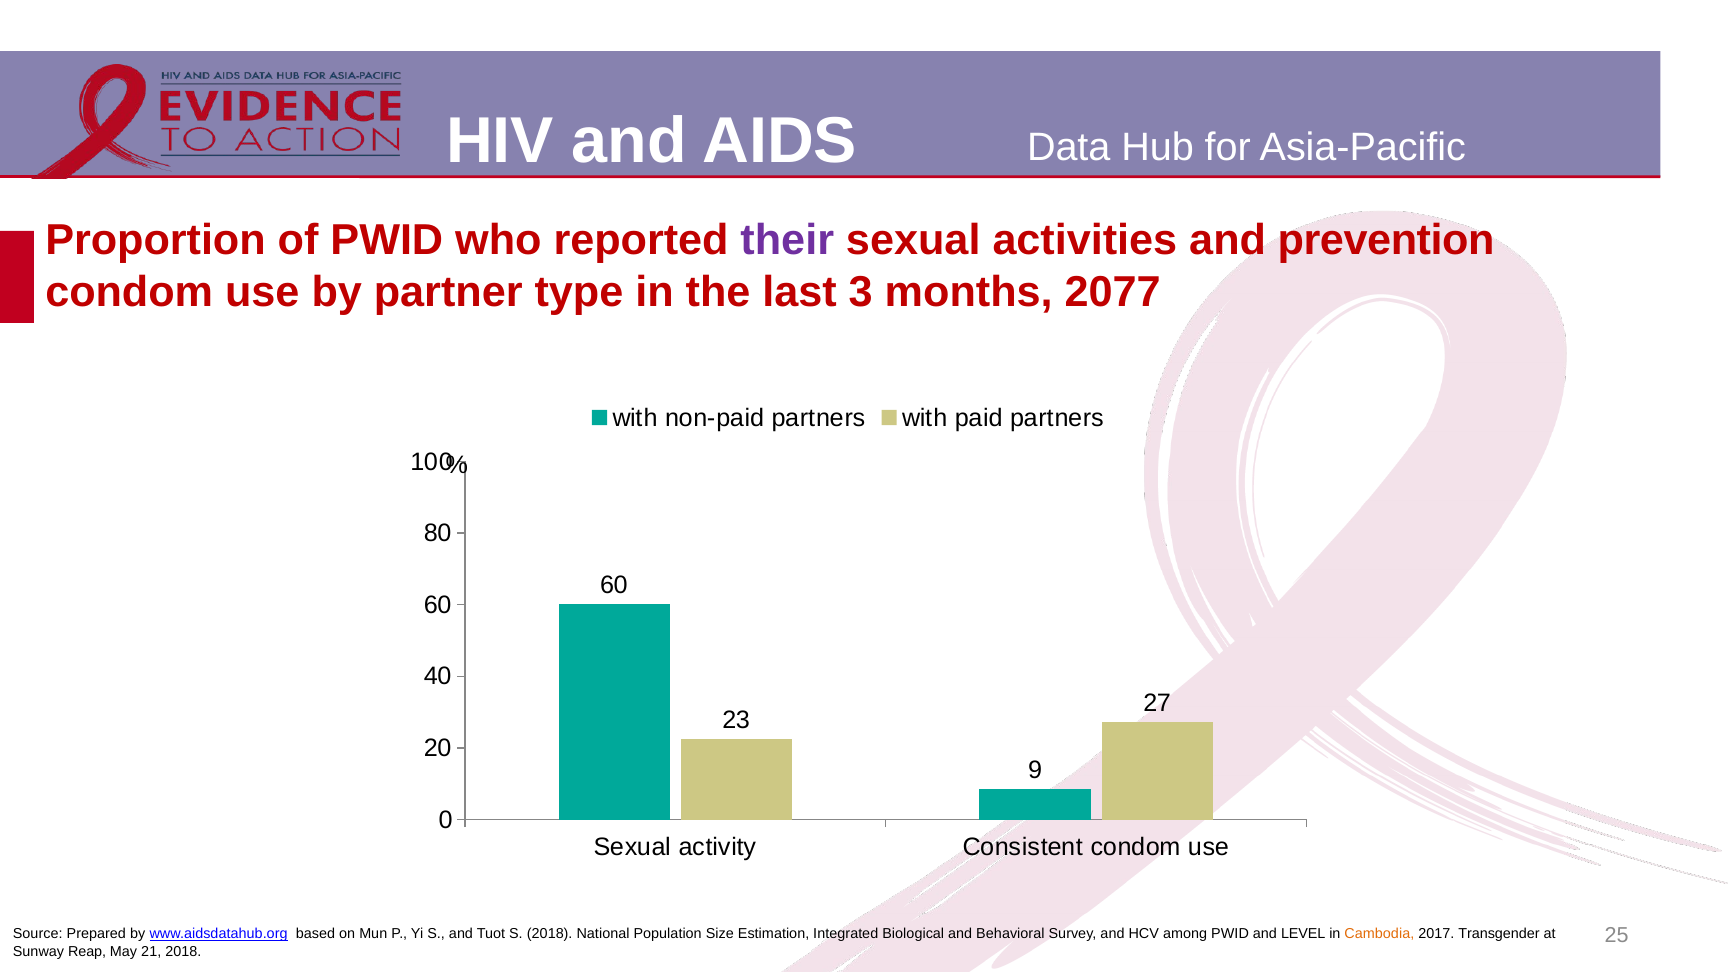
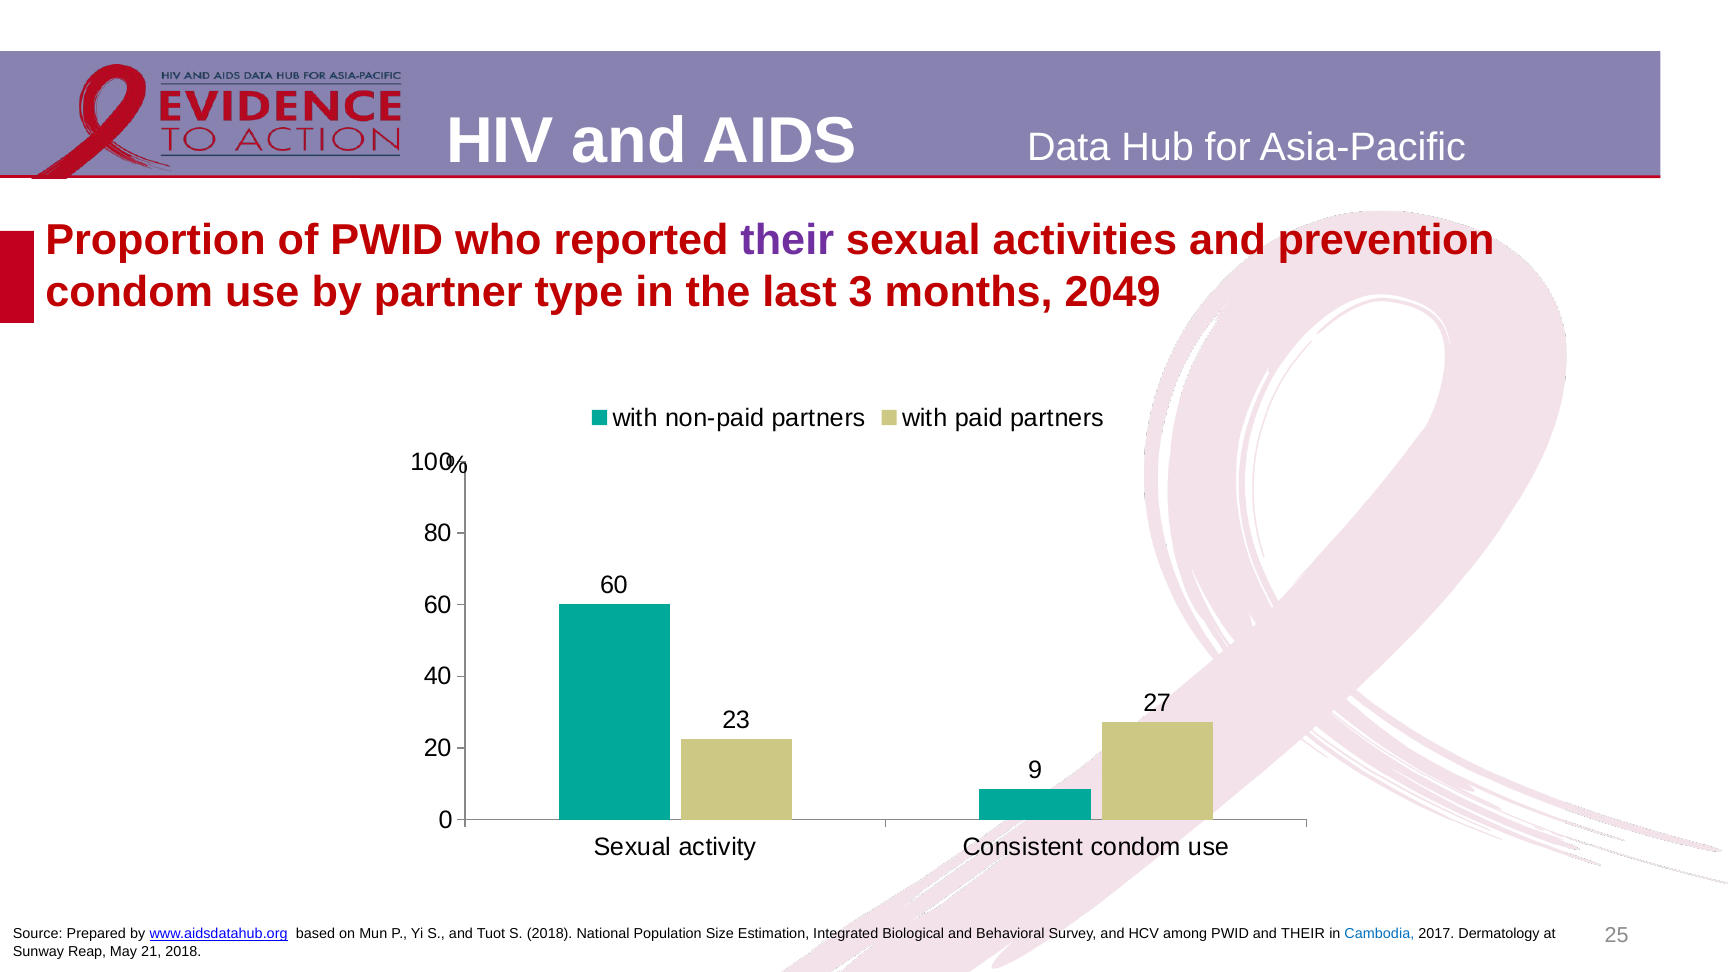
2077: 2077 -> 2049 (1113, 292)
and LEVEL: LEVEL -> THEIR (1303, 934)
Cambodia colour: orange -> blue (1379, 934)
Transgender: Transgender -> Dermatology (1499, 934)
